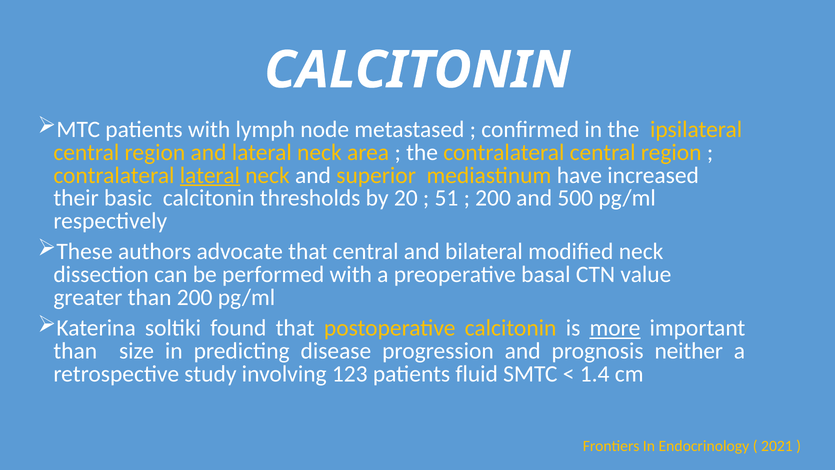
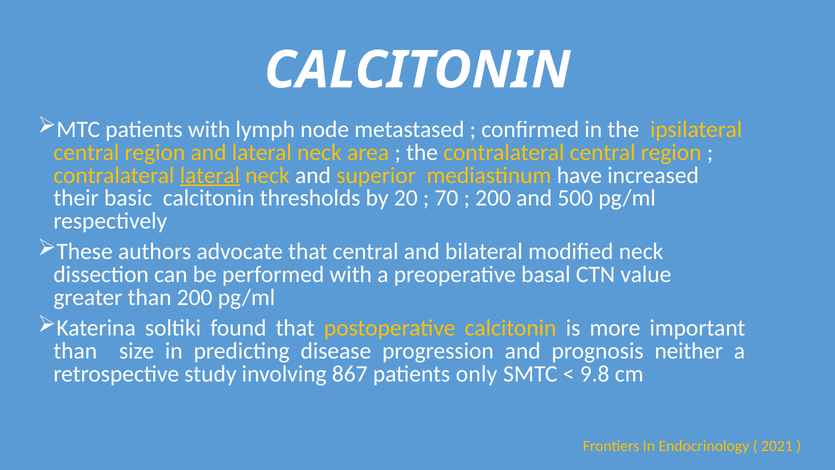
51: 51 -> 70 (446, 198)
more underline: present -> none (615, 328)
123: 123 -> 867 (350, 374)
fluid: fluid -> only (477, 374)
1.4: 1.4 -> 9.8 (595, 374)
